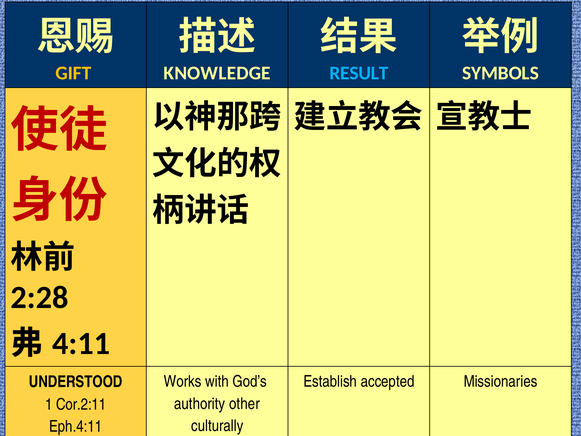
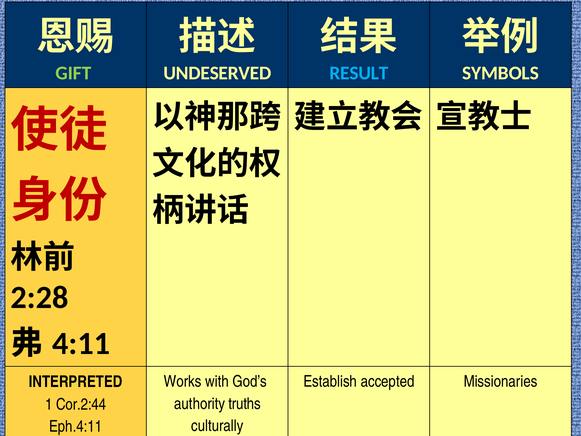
GIFT colour: yellow -> light green (73, 73)
KNOWLEDGE: KNOWLEDGE -> UNDESERVED (217, 73)
UNDERSTOOD: UNDERSTOOD -> INTERPRETED (76, 382)
other: other -> truths (245, 404)
Cor.2:11: Cor.2:11 -> Cor.2:44 (81, 404)
